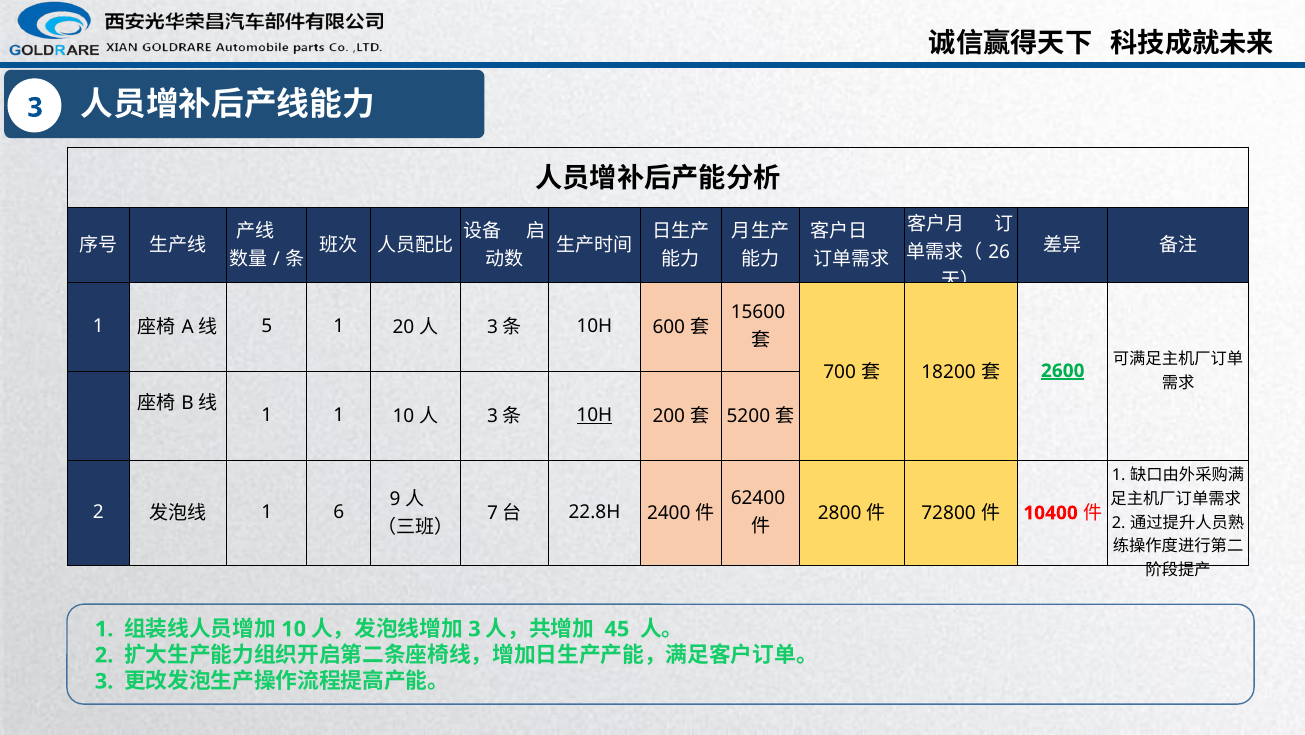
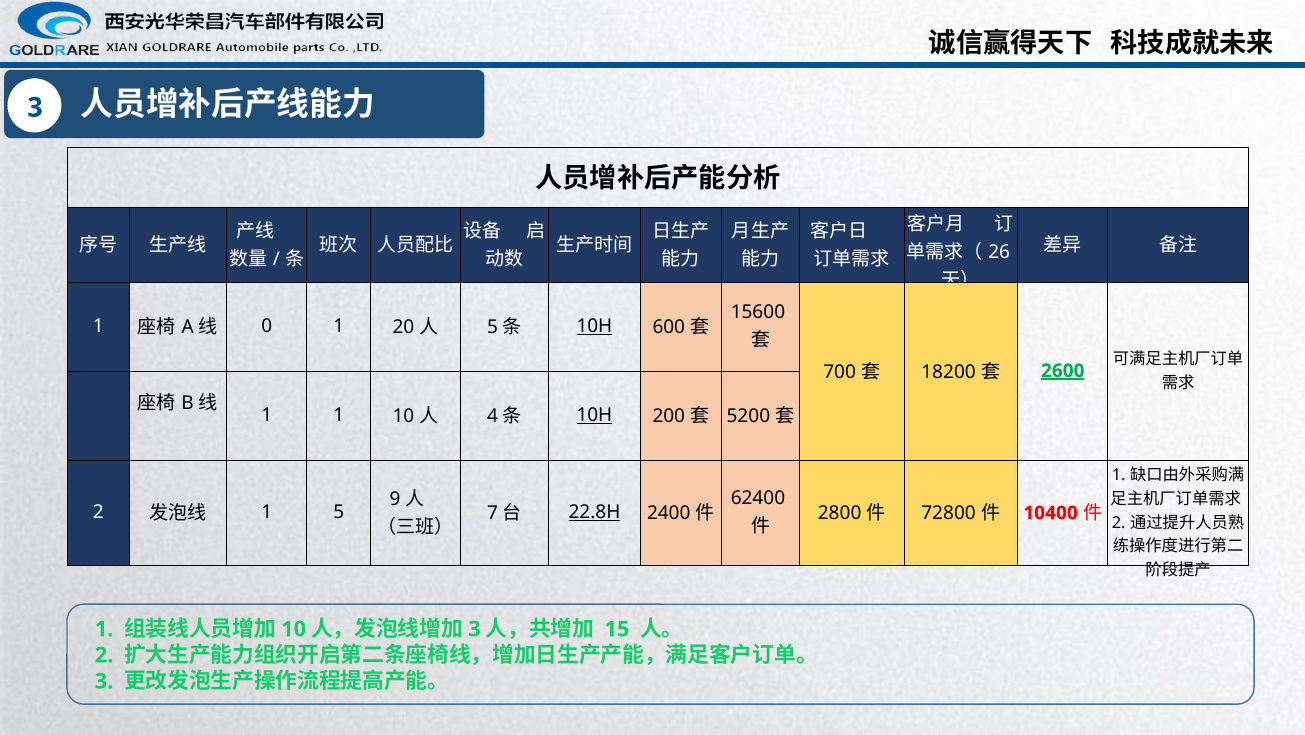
5: 5 -> 0 (267, 326)
3: 3 -> 5 (492, 327)
10H underline: none -> present (594, 326)
3: 3 -> 4 (492, 416)
1 6: 6 -> 5 (339, 512)
22.8H underline: none -> present (594, 512)
45: 45 -> 15 (617, 629)
